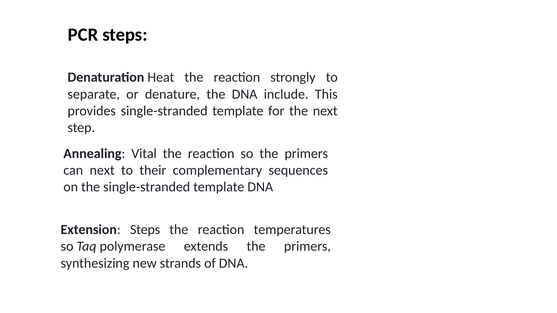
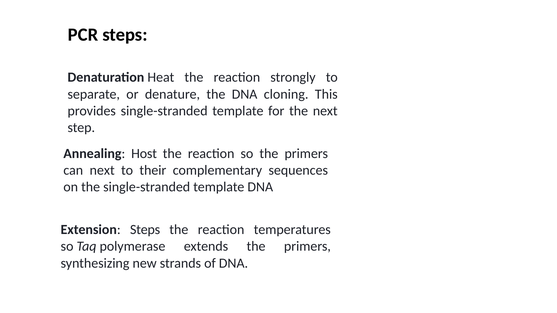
include: include -> cloning (286, 94)
Vital: Vital -> Host (144, 154)
